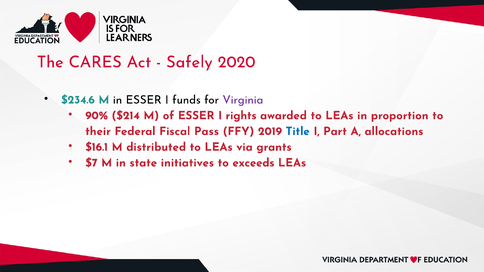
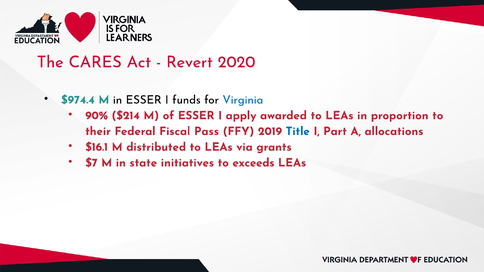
Safely: Safely -> Revert (189, 62)
$234.6: $234.6 -> $974.4 (78, 100)
Virginia colour: purple -> blue (243, 100)
rights: rights -> apply (241, 116)
